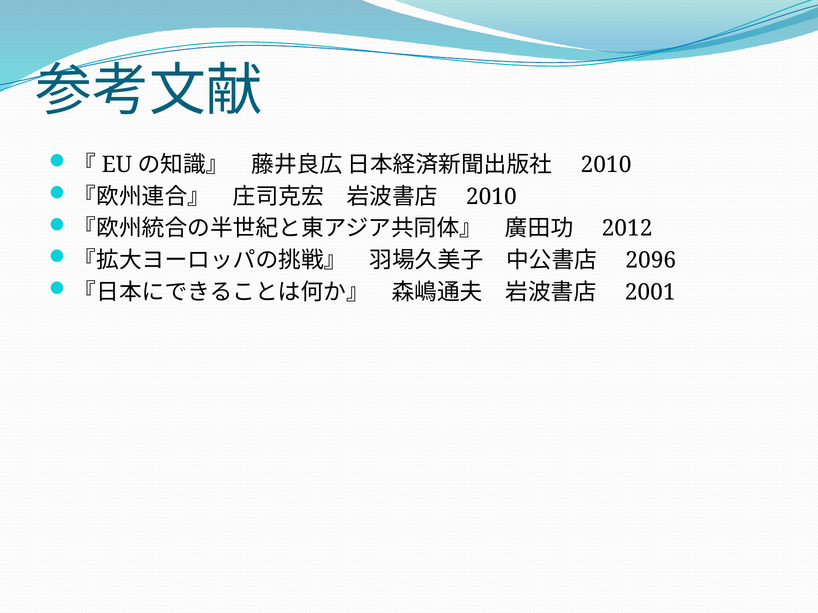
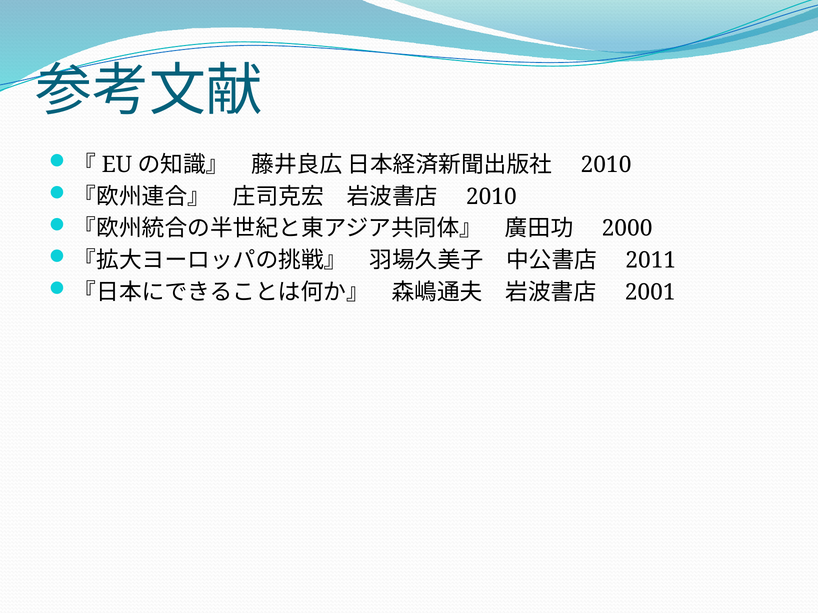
2012: 2012 -> 2000 (627, 229)
2096: 2096 -> 2011 (651, 261)
